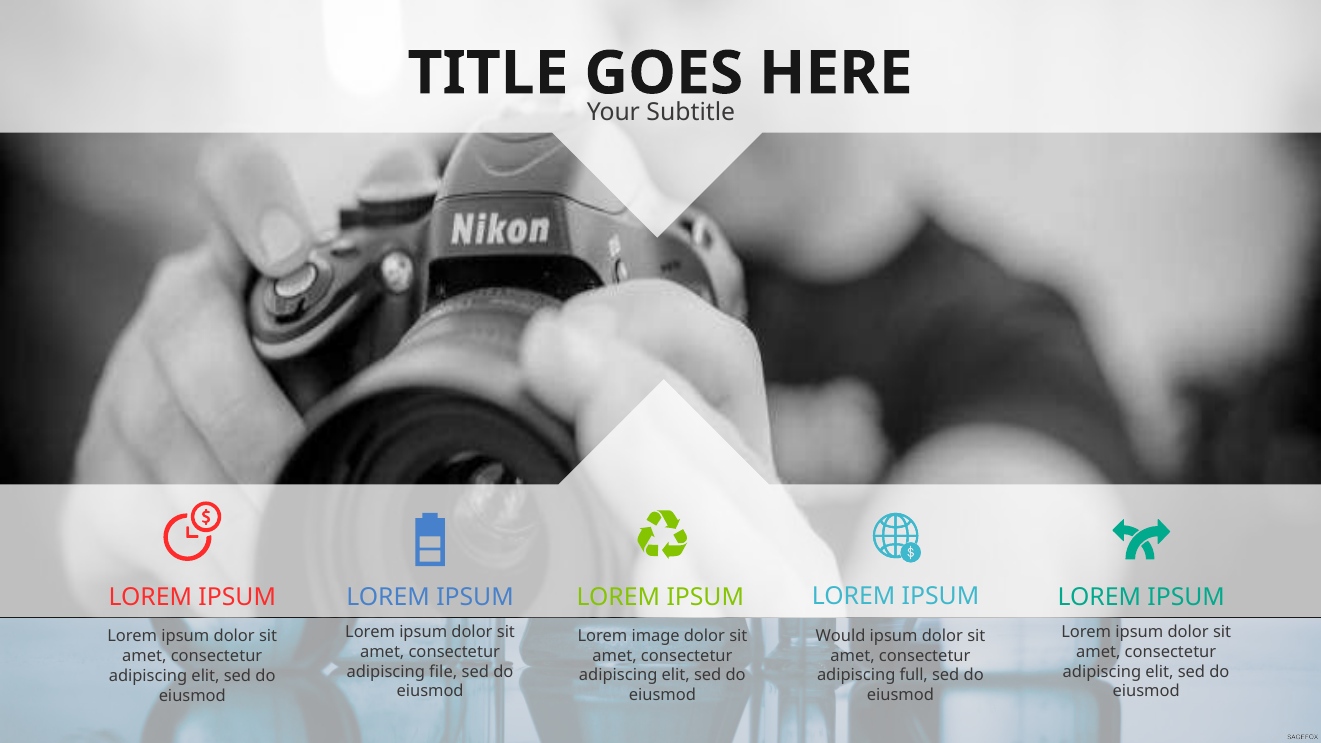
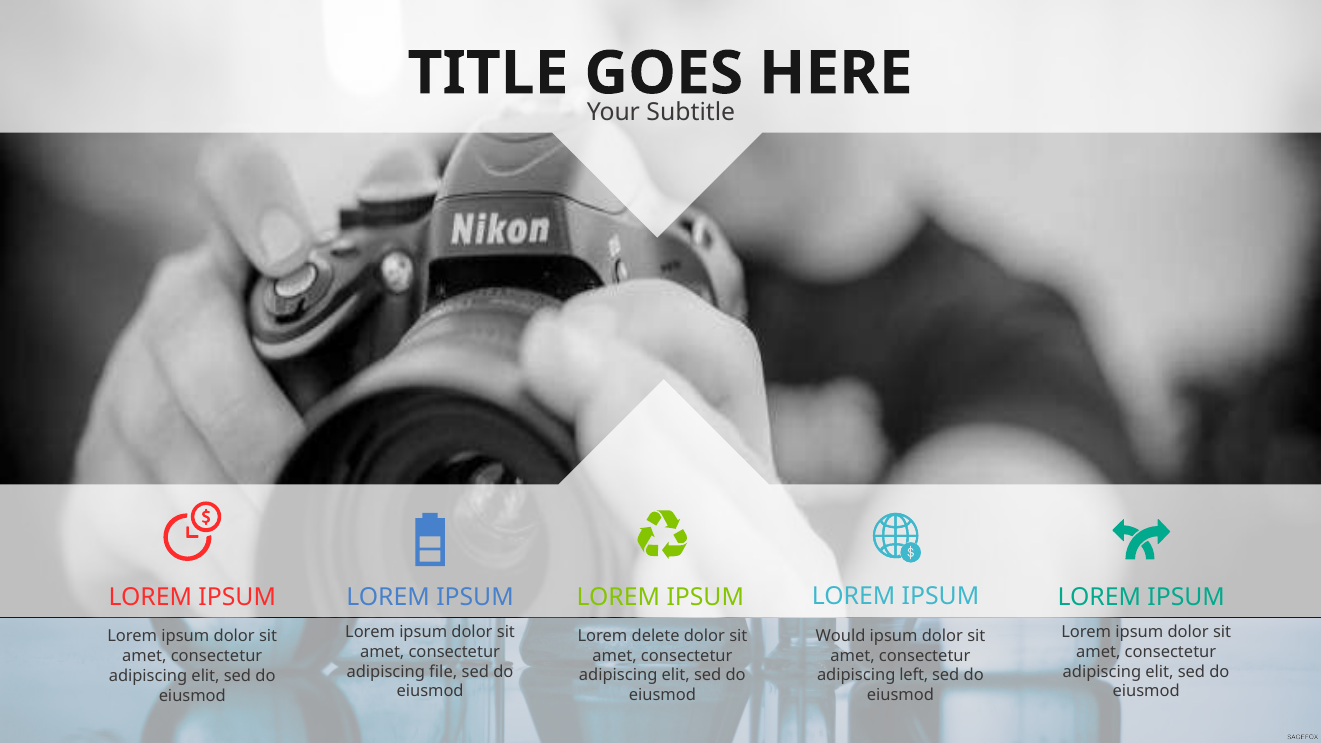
image: image -> delete (656, 636)
full: full -> left (914, 676)
